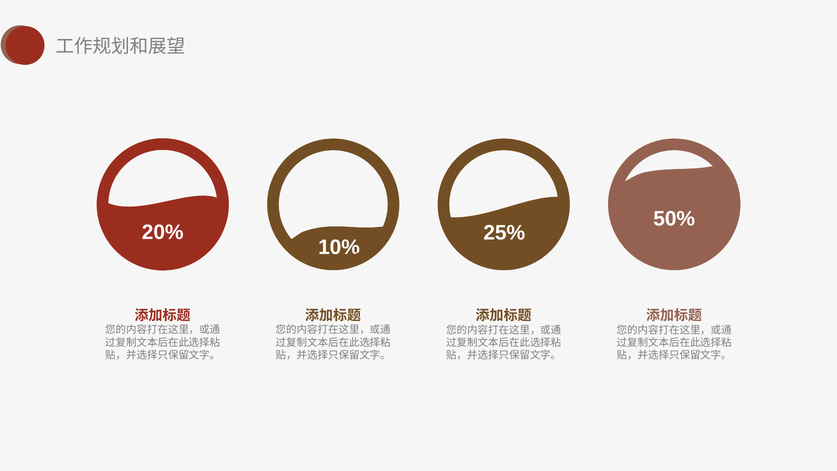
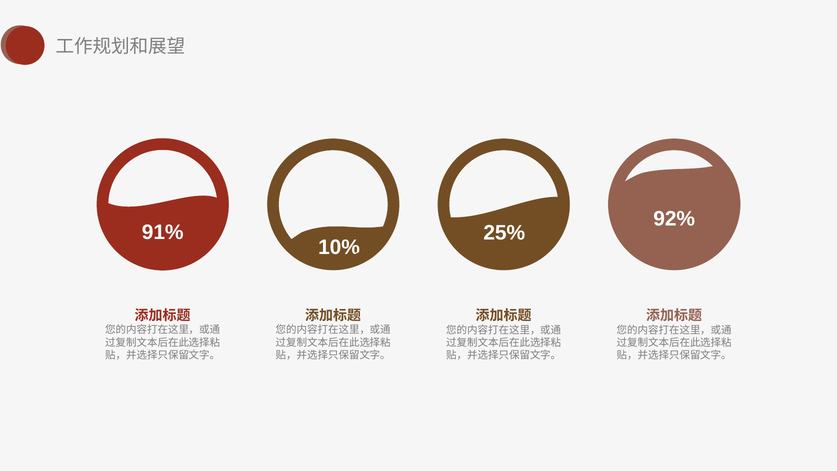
50%: 50% -> 92% (674, 219)
20%: 20% -> 91% (163, 232)
